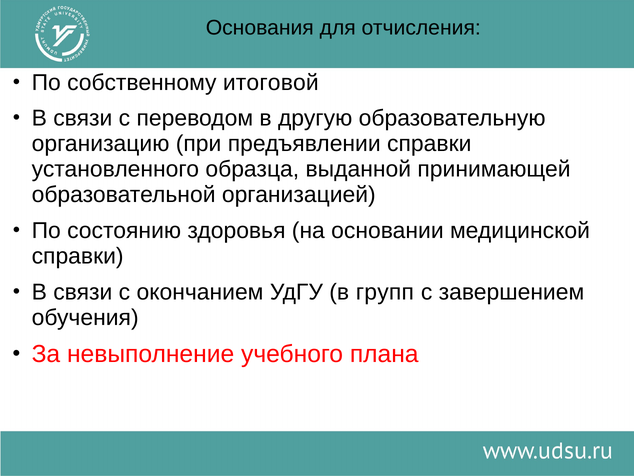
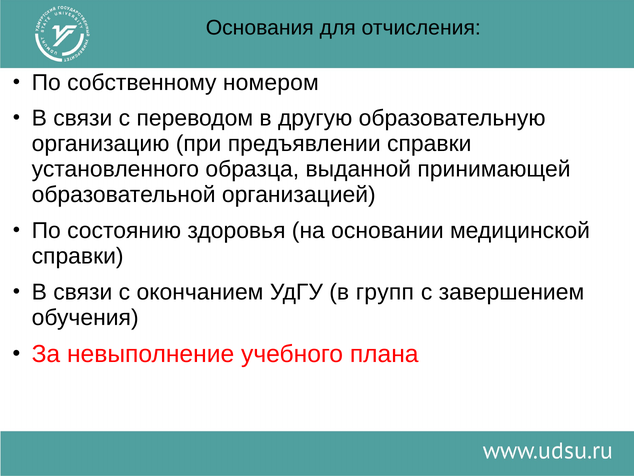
итоговой: итоговой -> номером (271, 82)
